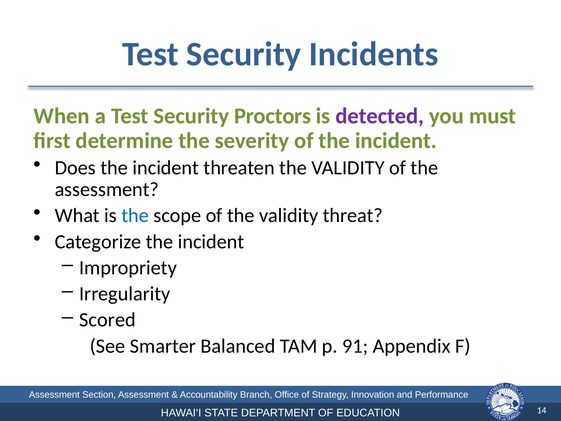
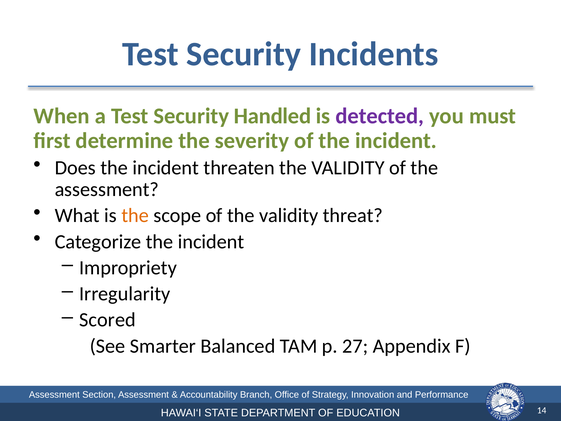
Proctors: Proctors -> Handled (273, 116)
the colour: blue -> orange (135, 215)
91: 91 -> 27 (355, 346)
